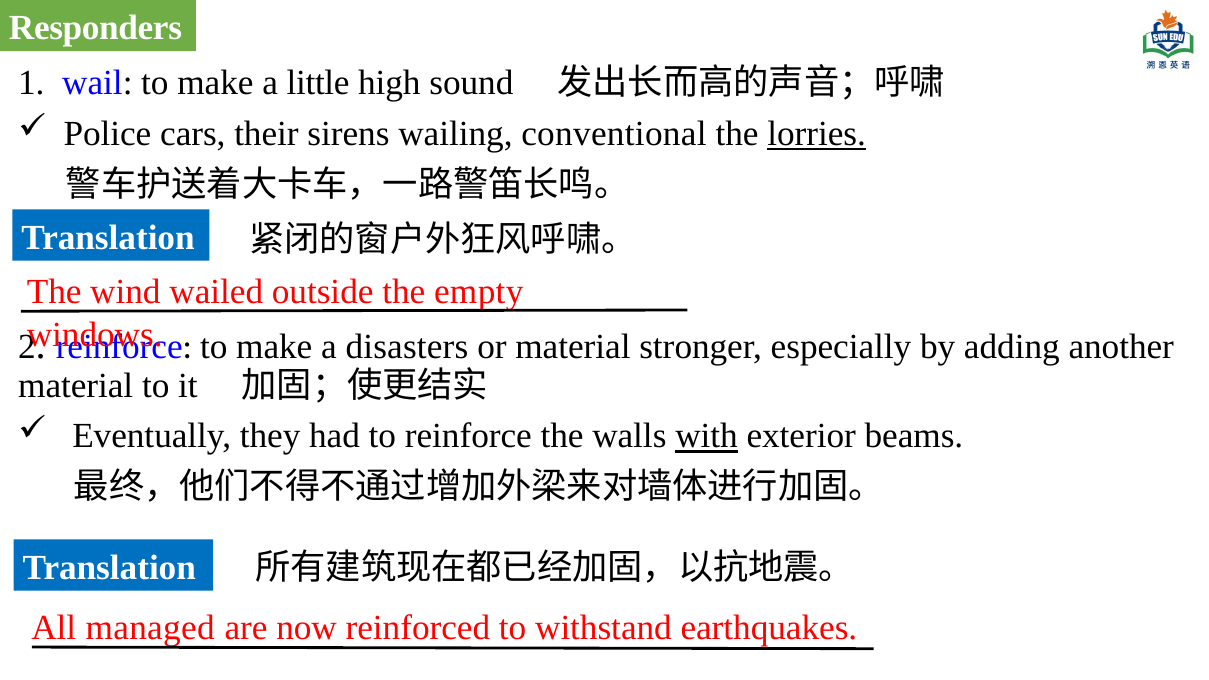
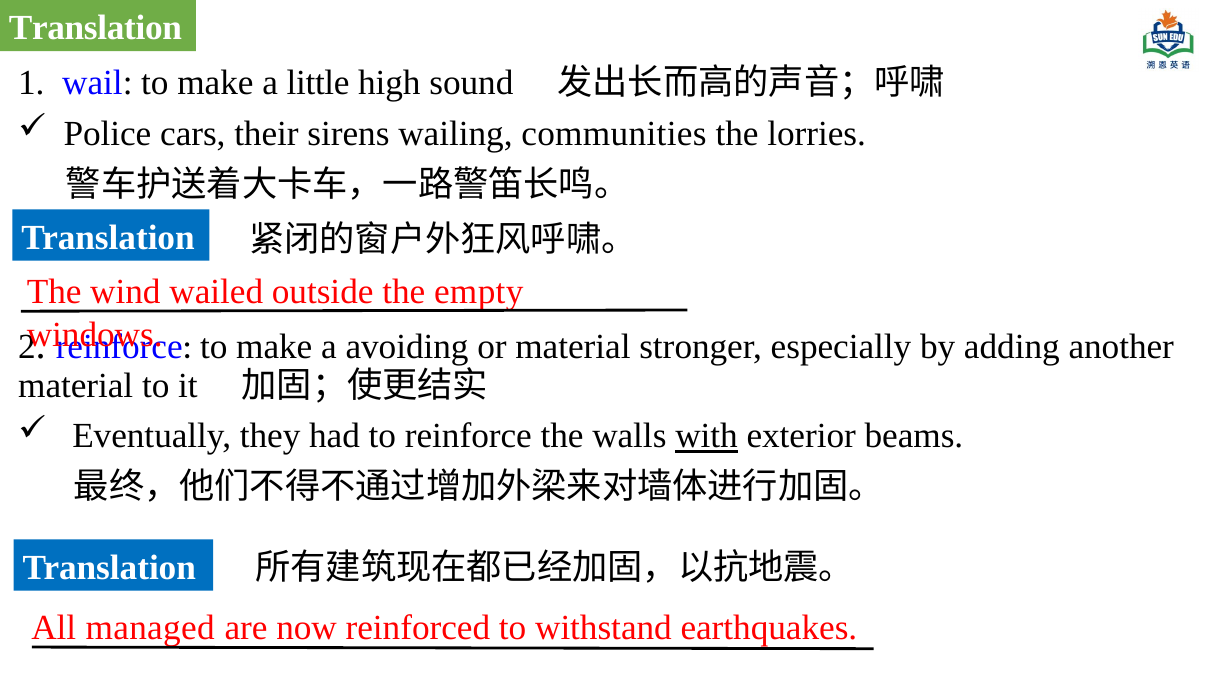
Responders: Responders -> Translation (95, 28)
conventional: conventional -> communities (614, 134)
lorries underline: present -> none (817, 134)
disasters: disasters -> avoiding (407, 346)
